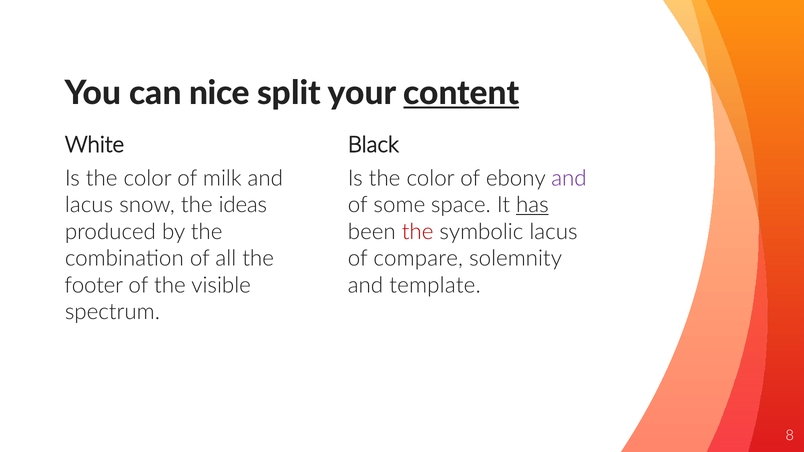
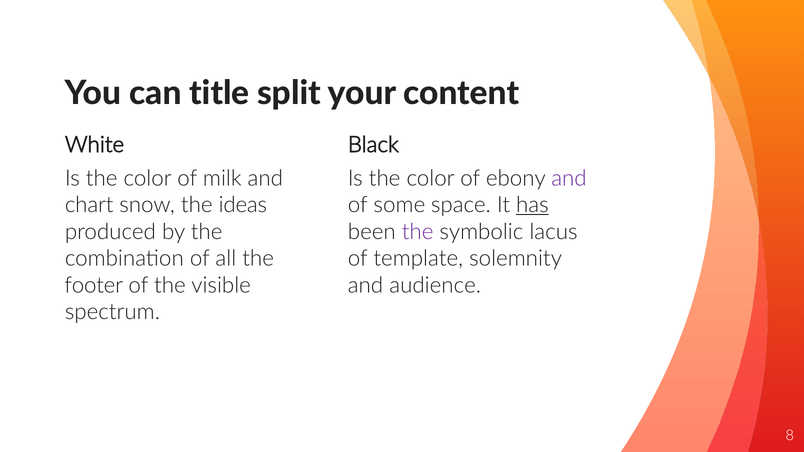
nice: nice -> title (219, 93)
content underline: present -> none (461, 93)
lacus: lacus -> chart (89, 205)
the colour: red -> purple (418, 232)
compare: compare -> template (418, 259)
template: template -> audience (435, 285)
